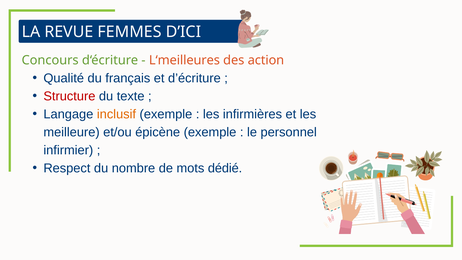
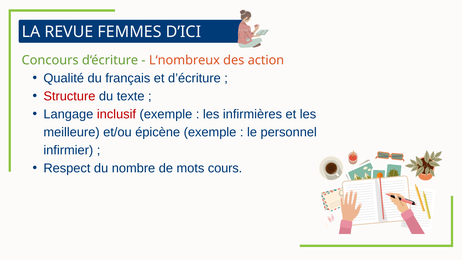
L‘meilleures: L‘meilleures -> L‘nombreux (184, 60)
inclusif colour: orange -> red (116, 114)
dédié: dédié -> cours (225, 168)
